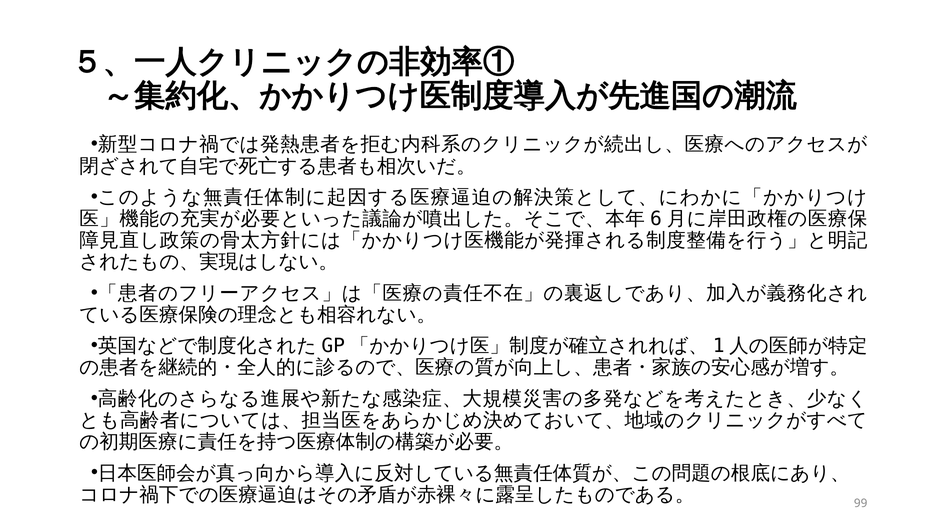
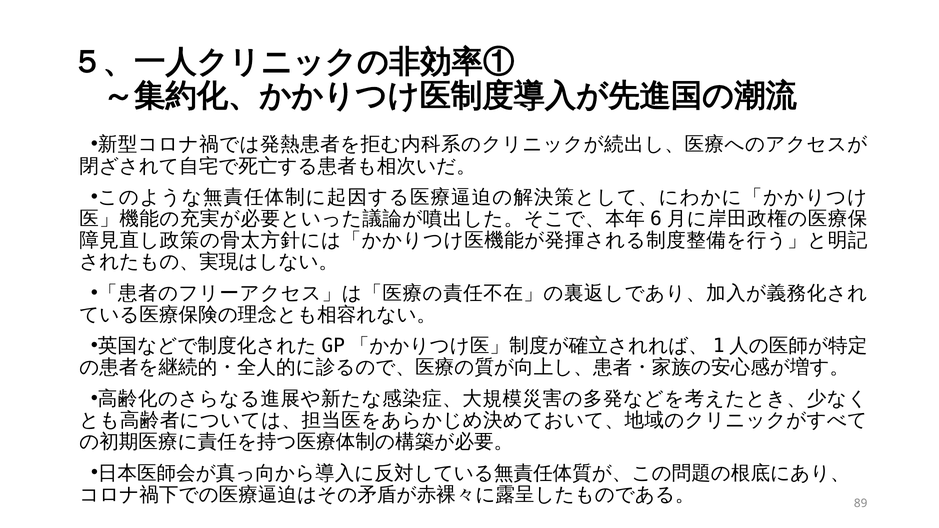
99: 99 -> 89 (861, 503)
